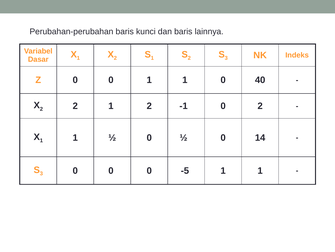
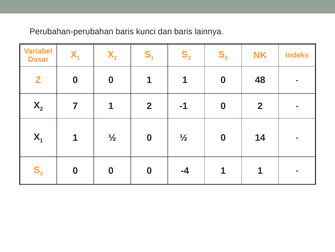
40: 40 -> 48 (260, 80)
2 2: 2 -> 7 (75, 106)
-5: -5 -> -4 (185, 170)
